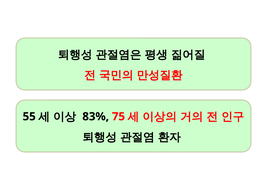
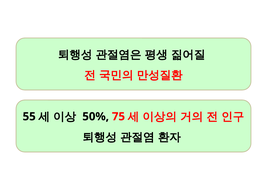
83%: 83% -> 50% (96, 117)
